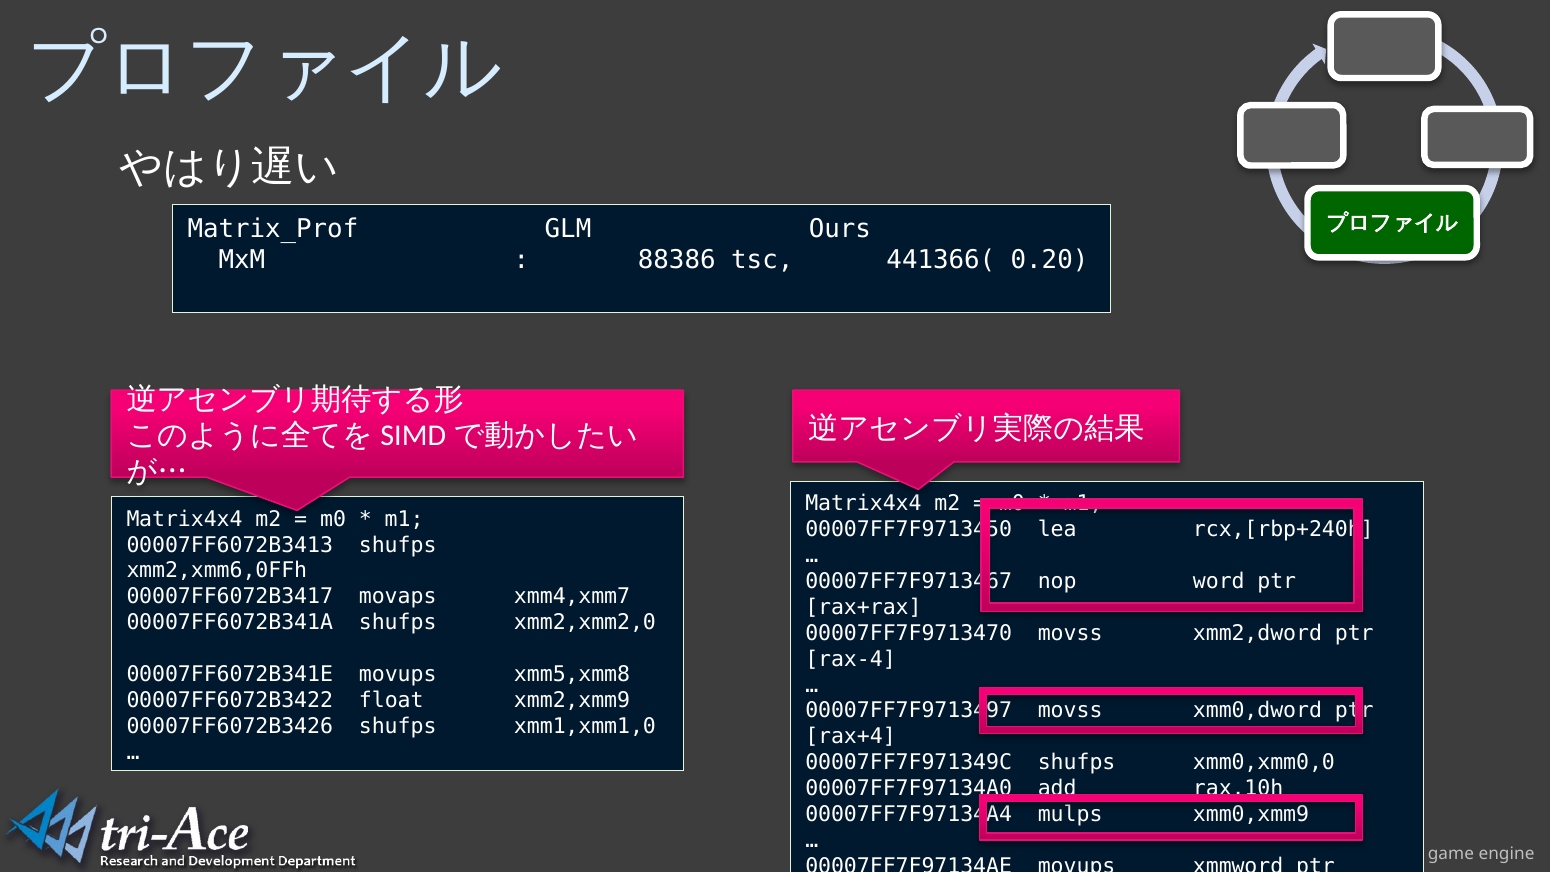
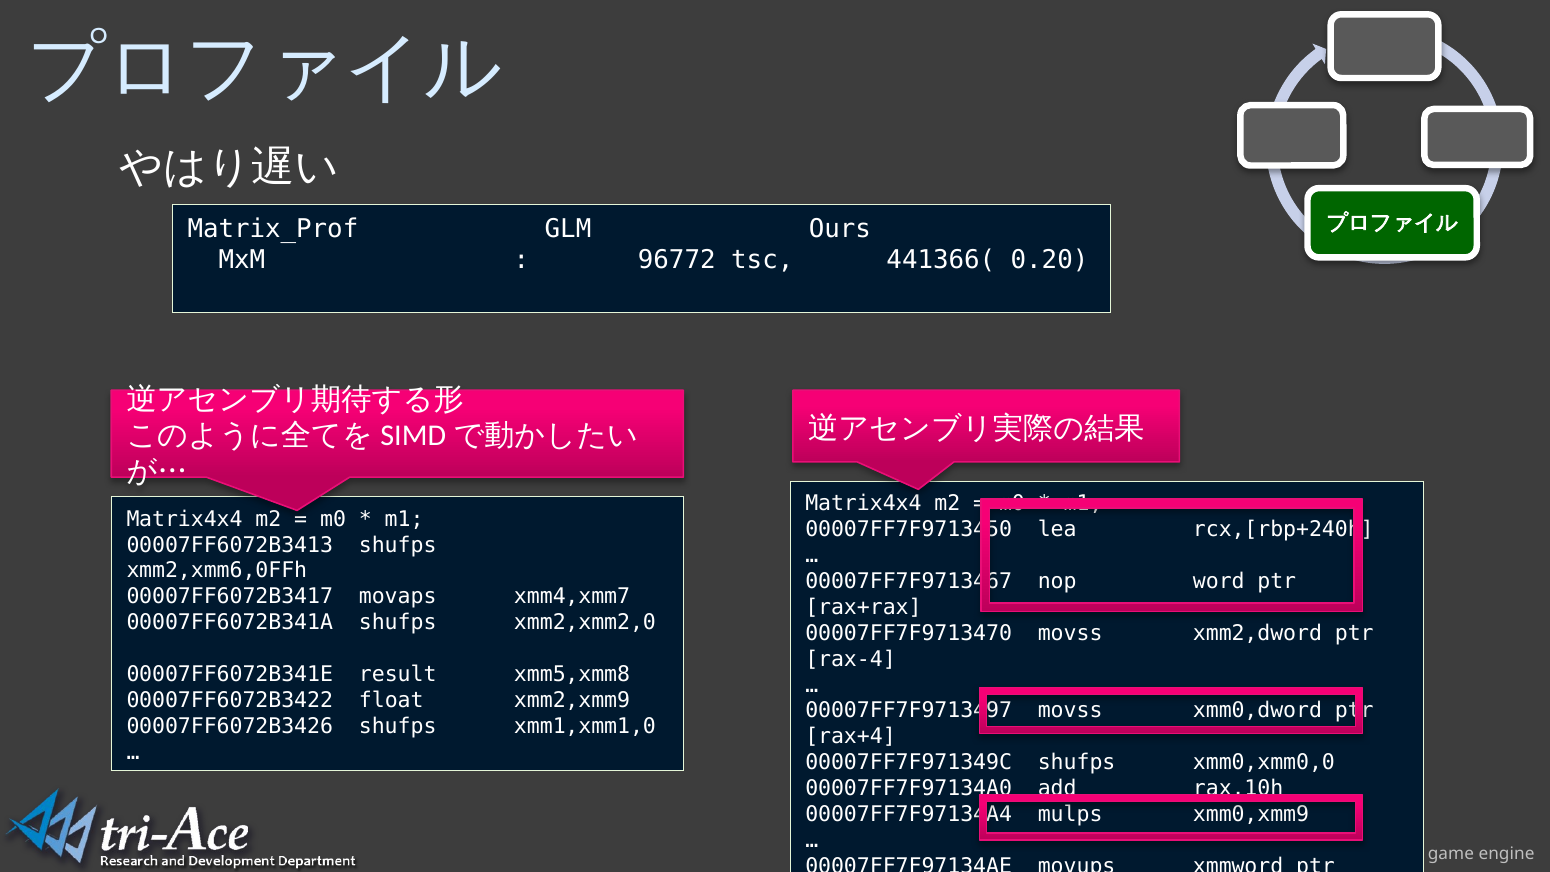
88386: 88386 -> 96772 (677, 260)
00007FF6072B341E movups: movups -> result (398, 674)
